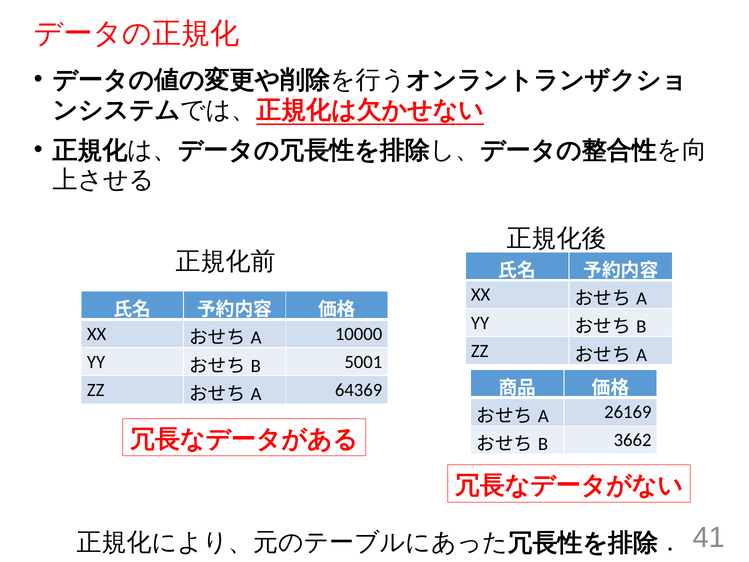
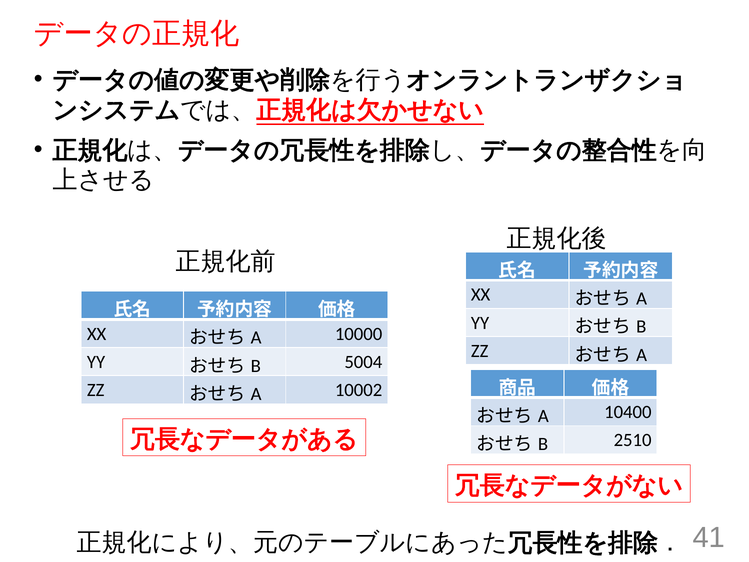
5001: 5001 -> 5004 (363, 362)
64369: 64369 -> 10002 (359, 390)
26169: 26169 -> 10400 (628, 412)
3662: 3662 -> 2510 (633, 440)
